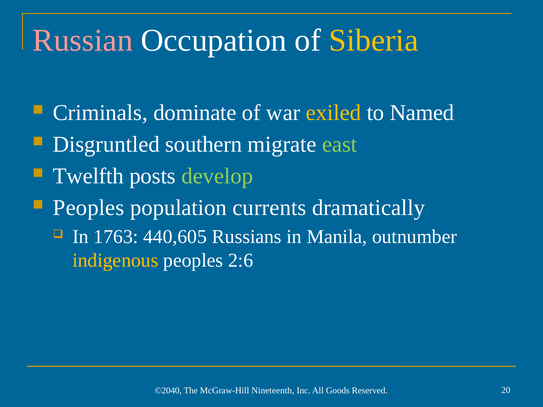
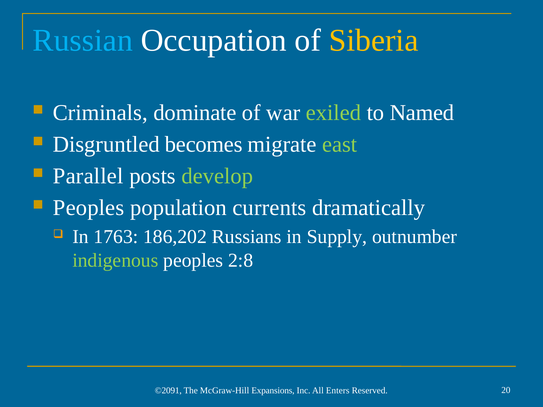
Russian colour: pink -> light blue (83, 40)
exiled colour: yellow -> light green (333, 113)
southern: southern -> becomes (204, 145)
Twelfth: Twelfth -> Parallel (88, 176)
440,605: 440,605 -> 186,202 (175, 237)
Manila: Manila -> Supply (337, 237)
indigenous colour: yellow -> light green (115, 260)
2:6: 2:6 -> 2:8 (241, 260)
©2040: ©2040 -> ©2091 (168, 391)
Nineteenth: Nineteenth -> Expansions (273, 391)
Goods: Goods -> Enters (338, 391)
